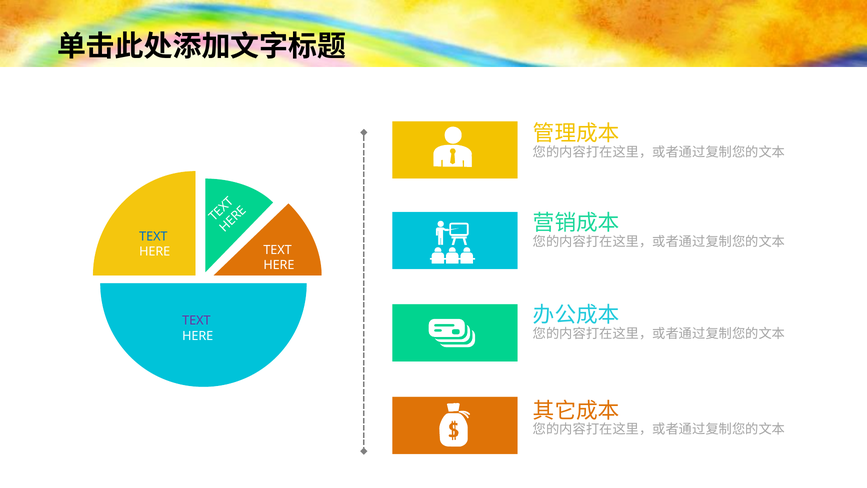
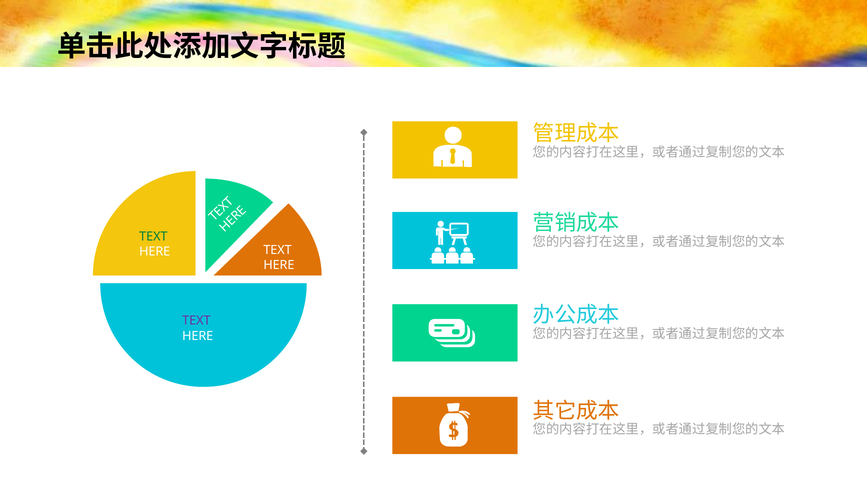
TEXT colour: blue -> green (153, 236)
